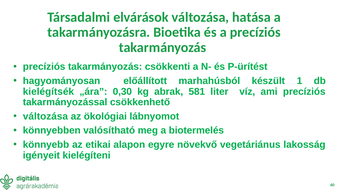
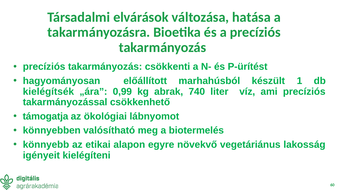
0,30: 0,30 -> 0,99 (122, 91)
581: 581 -> 740 (197, 91)
változása: változása -> támogatja (46, 116)
